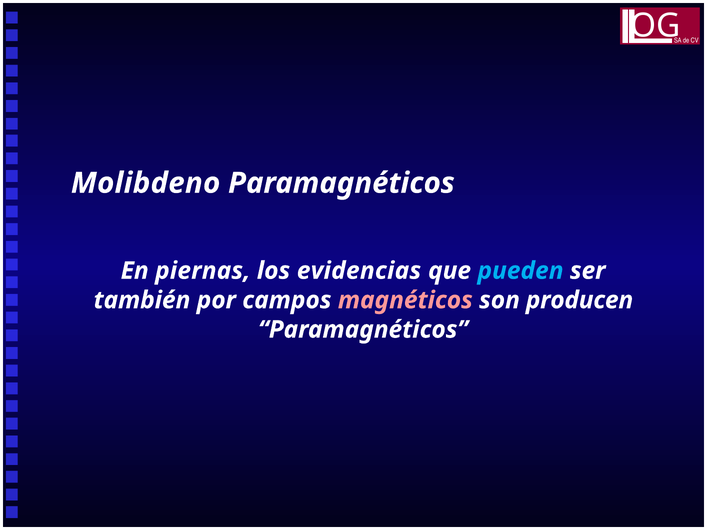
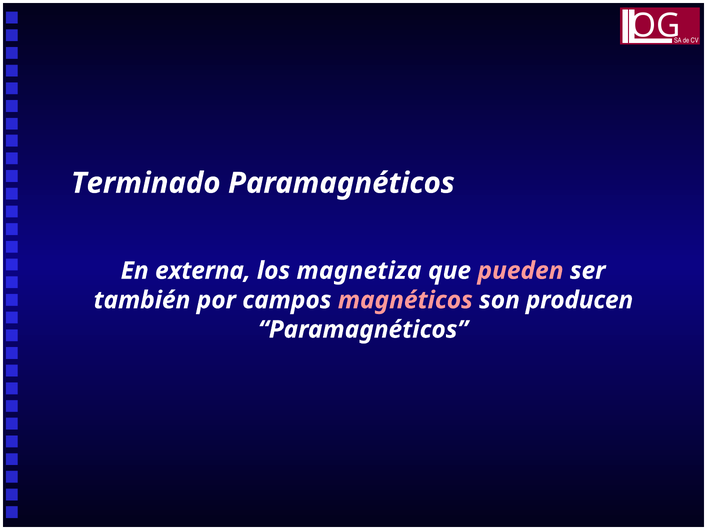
Molibdeno: Molibdeno -> Terminado (146, 183)
piernas: piernas -> externa (203, 271)
evidencias: evidencias -> magnetiza (359, 271)
pueden colour: light blue -> pink (520, 271)
